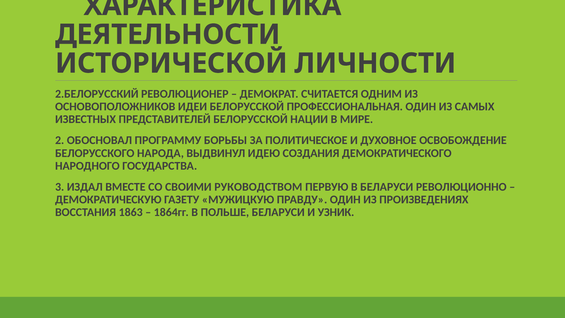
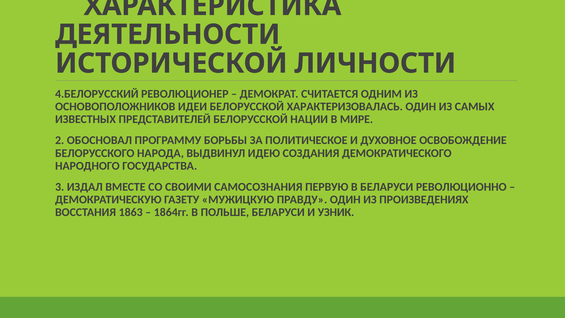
2.БЕЛОРУССКИЙ: 2.БЕЛОРУССКИЙ -> 4.БЕЛОРУССКИЙ (97, 94)
ПРОФЕССИОНАЛЬНАЯ: ПРОФЕССИОНАЛЬНАЯ -> ХАРАКТЕРИЗОВАЛАСЬ (345, 107)
РУКОВОДСТВОМ: РУКОВОДСТВОМ -> САМОСОЗНАНИЯ (258, 187)
